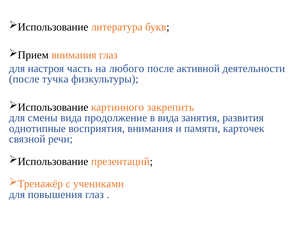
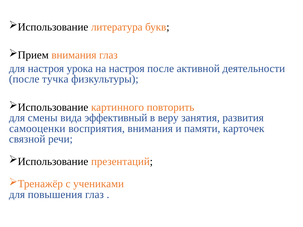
часть: часть -> урока (80, 69)
на любого: любого -> настроя (127, 69)
закрепить: закрепить -> повторить (171, 107)
продолжение: продолжение -> эффективный (116, 118)
в вида: вида -> веру (168, 118)
однотипные: однотипные -> самооценки (37, 129)
